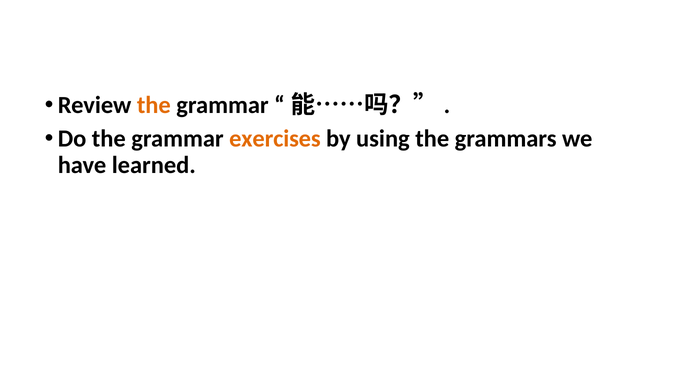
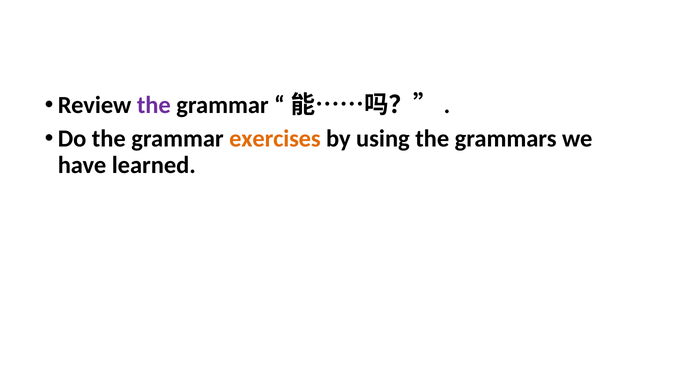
the colour: orange -> purple (154, 105)
